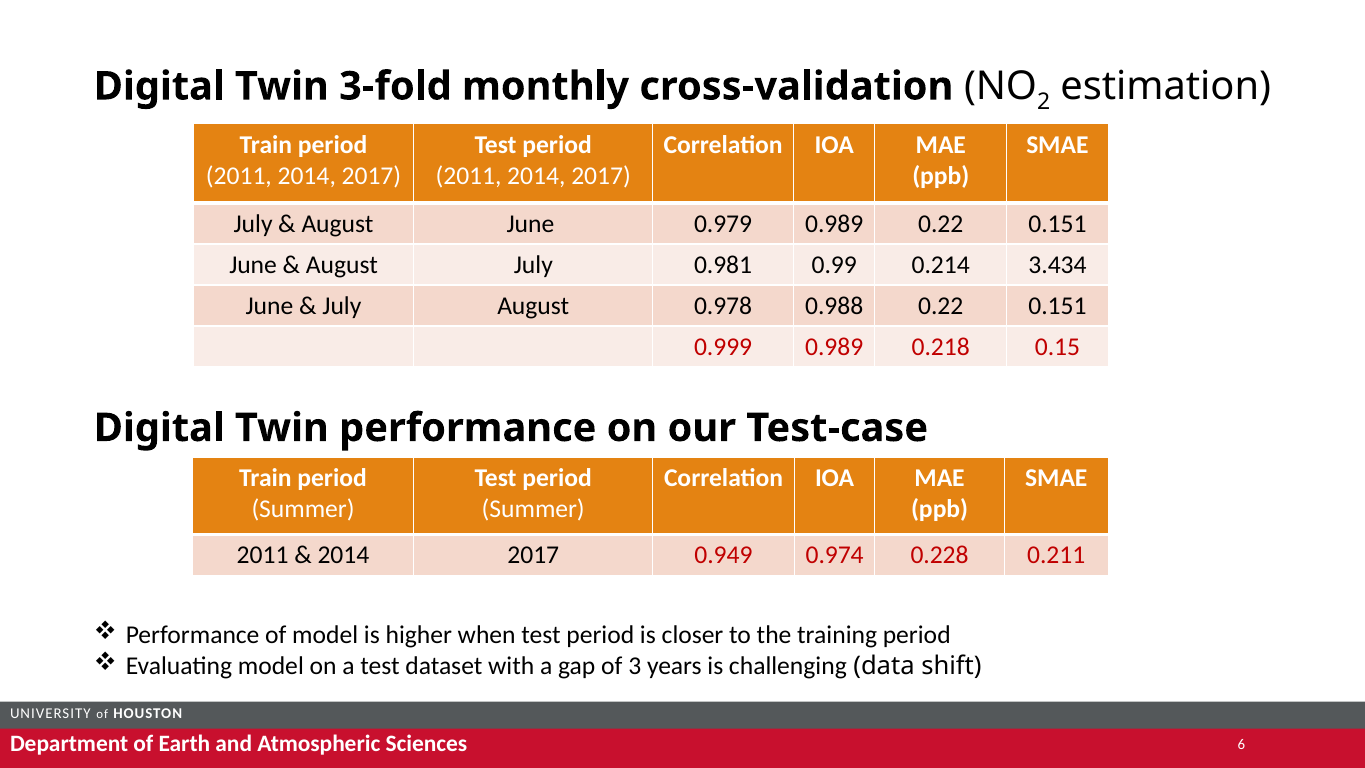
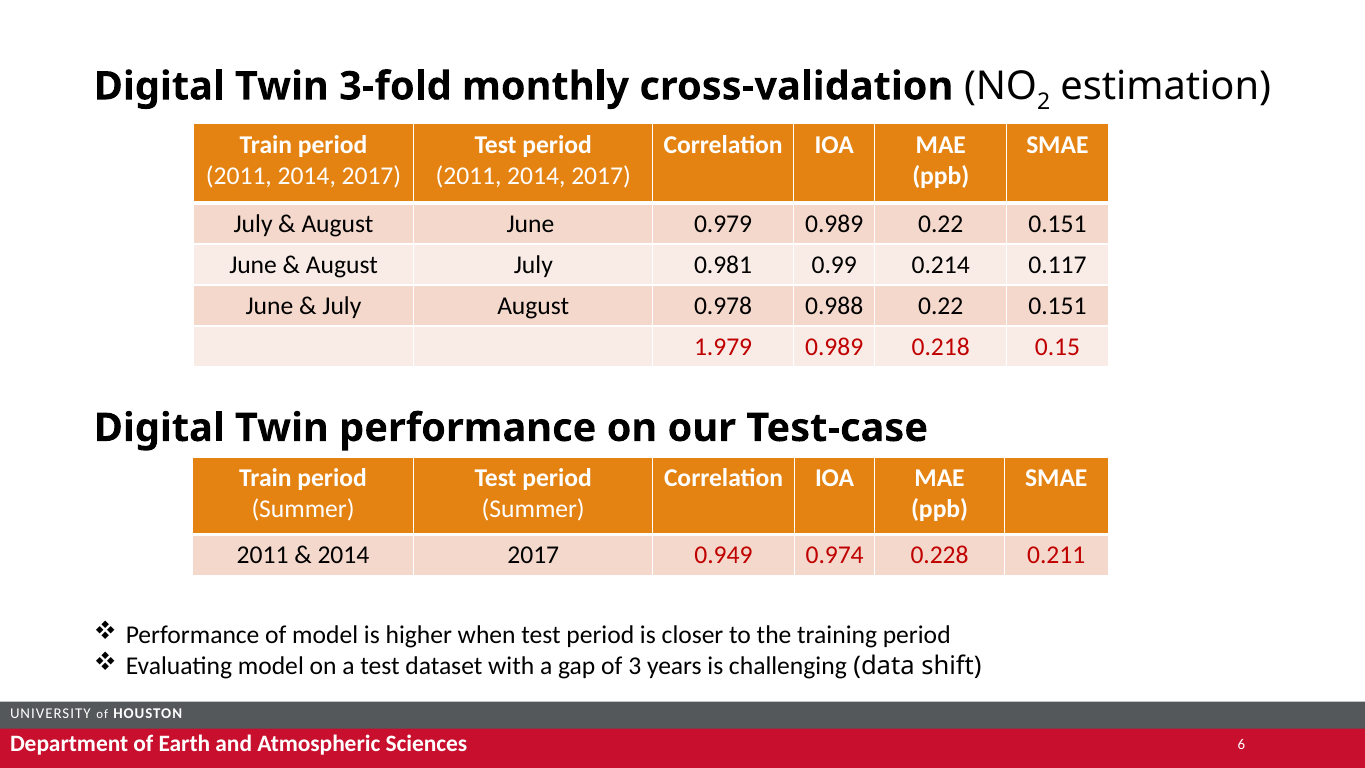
3.434: 3.434 -> 0.117 (1057, 265)
0.999: 0.999 -> 1.979 (723, 347)
